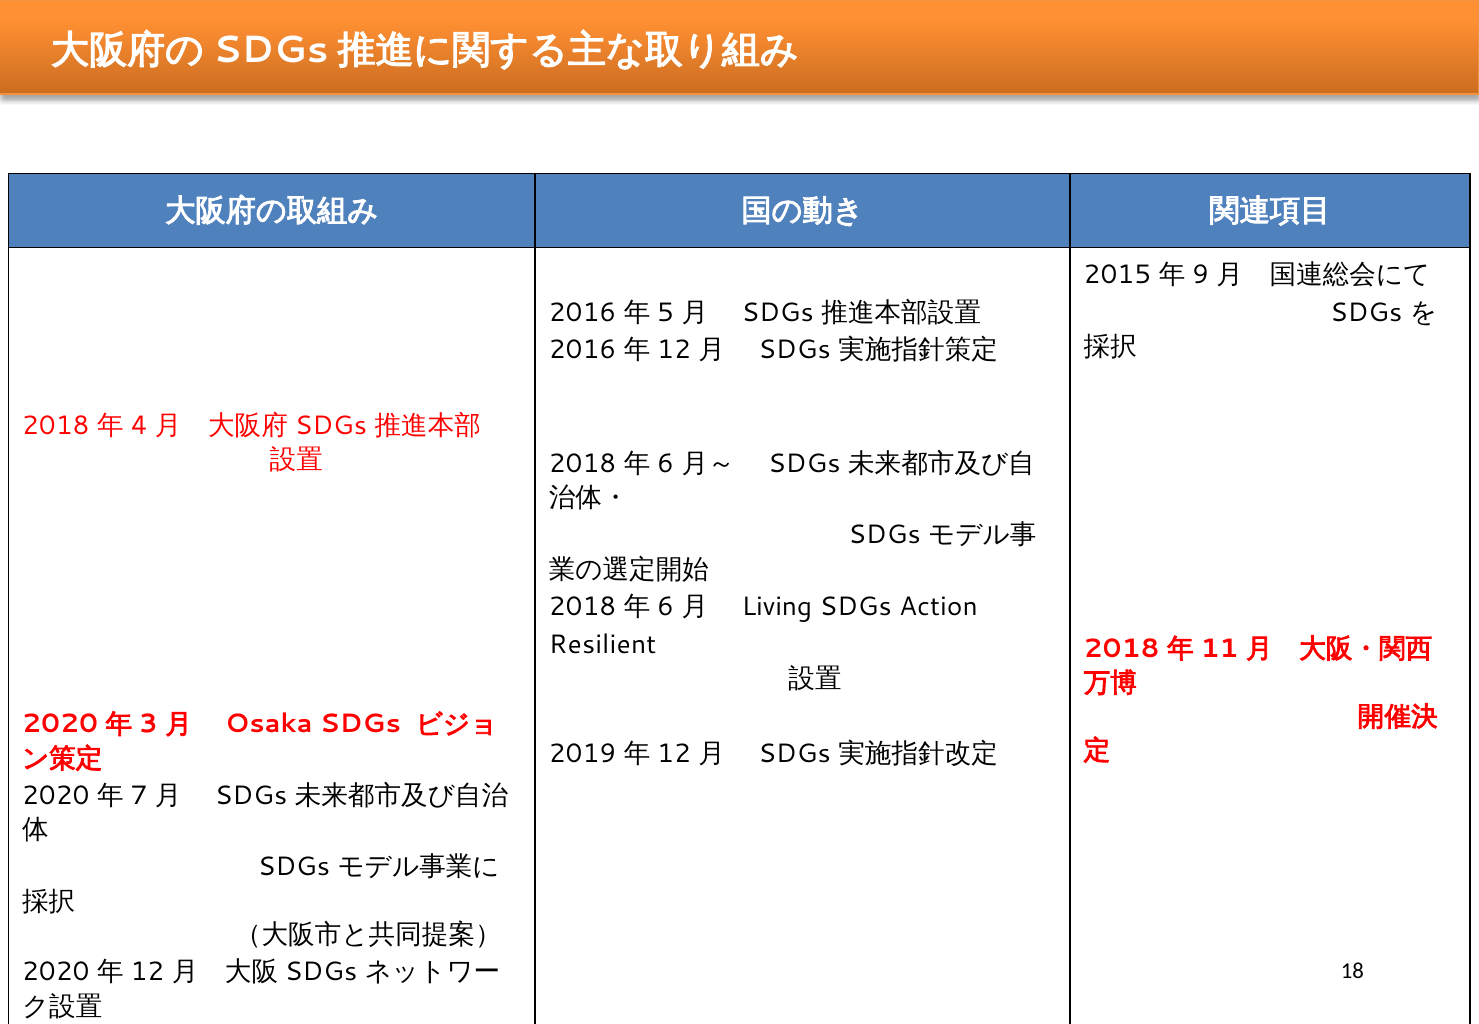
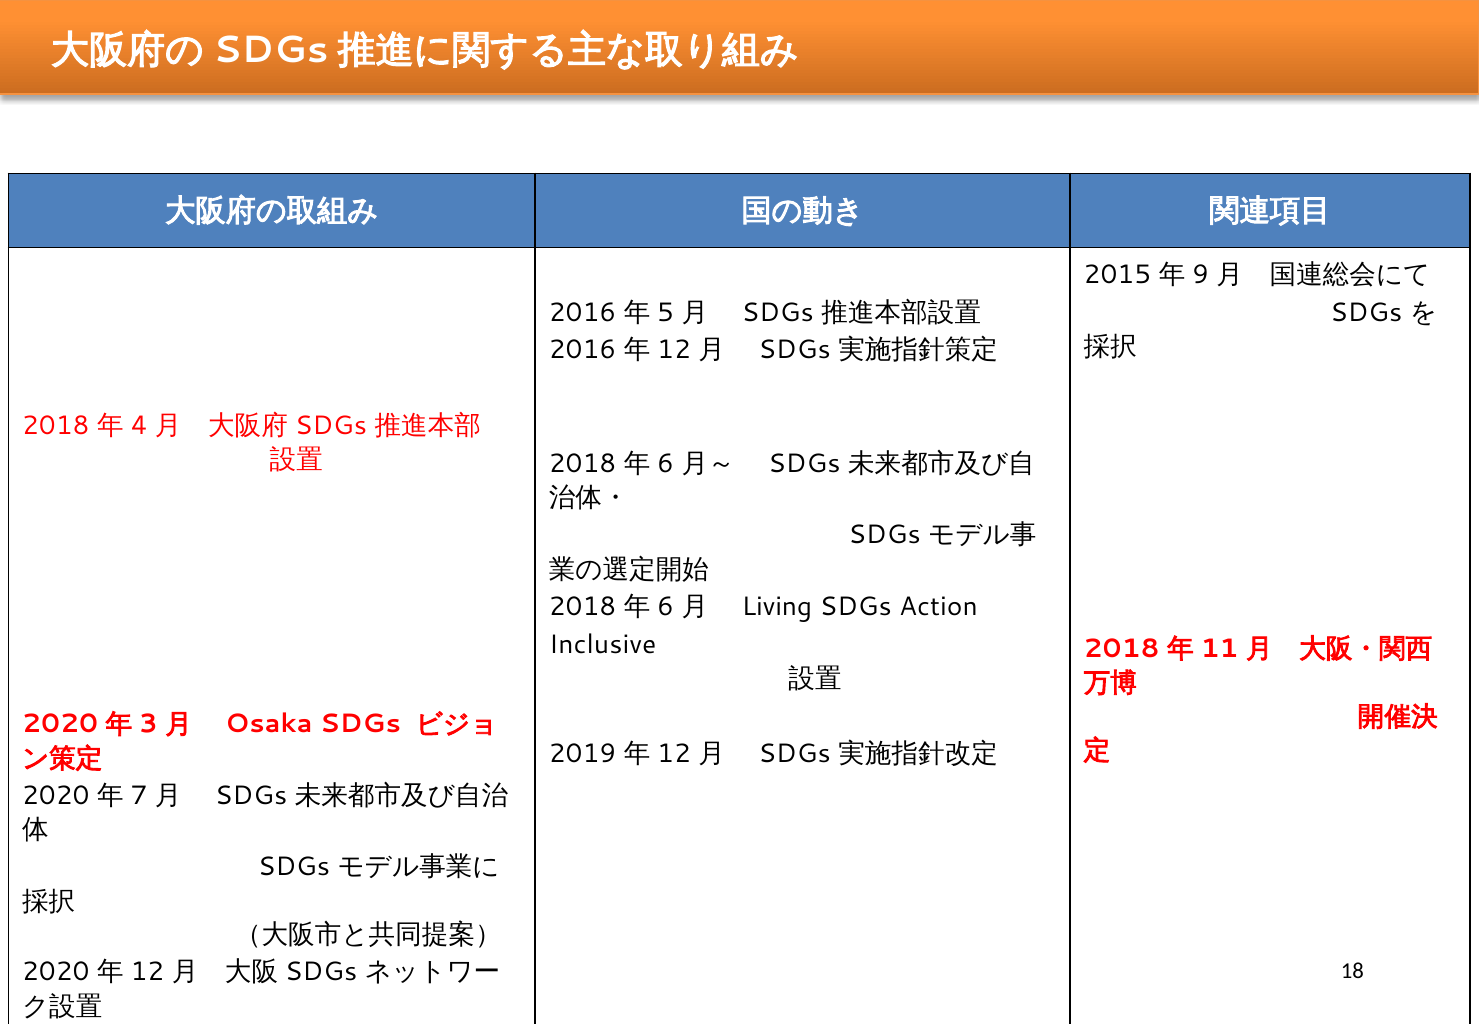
Resilient: Resilient -> Inclusive (603, 644)
